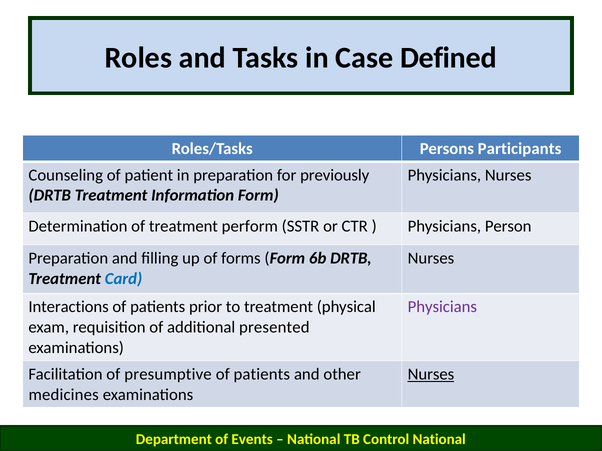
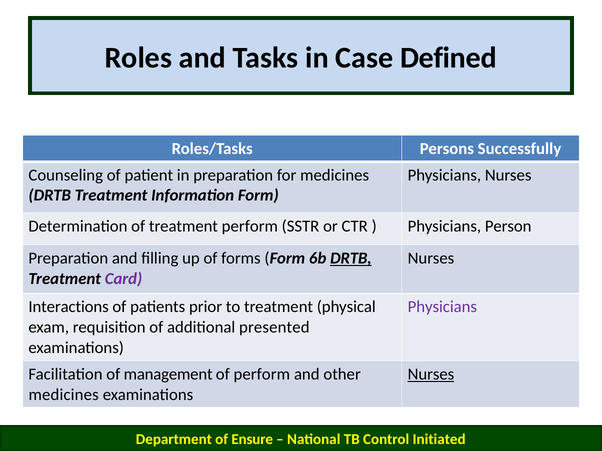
Participants: Participants -> Successfully (520, 149)
for previously: previously -> medicines (335, 175)
DRTB underline: none -> present (351, 259)
Card colour: blue -> purple (124, 279)
presumptive: presumptive -> management (168, 375)
patients: patients -> perform (262, 375)
Events: Events -> Ensure (252, 440)
Control National: National -> Initiated (439, 440)
